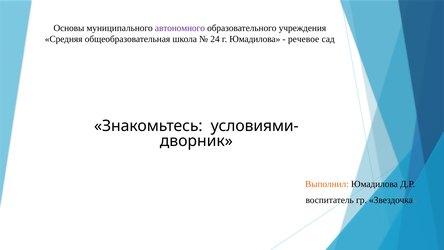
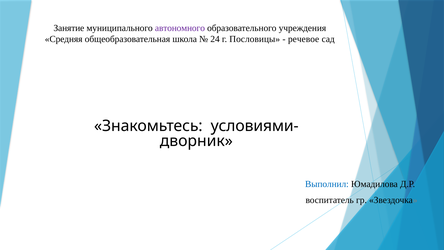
Основы: Основы -> Занятие (69, 28)
г Юмадилова: Юмадилова -> Пословицы (255, 39)
Выполнил colour: orange -> blue (327, 184)
